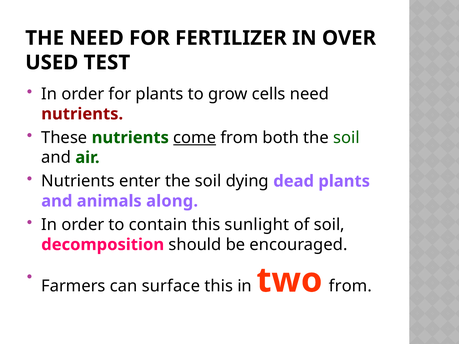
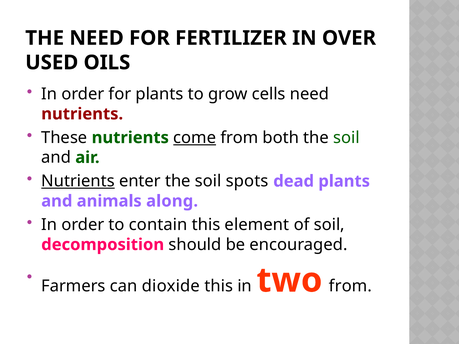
TEST: TEST -> OILS (107, 63)
Nutrients underline: none -> present (78, 181)
dying: dying -> spots (247, 181)
sunlight: sunlight -> element (257, 225)
surface: surface -> dioxide (171, 286)
